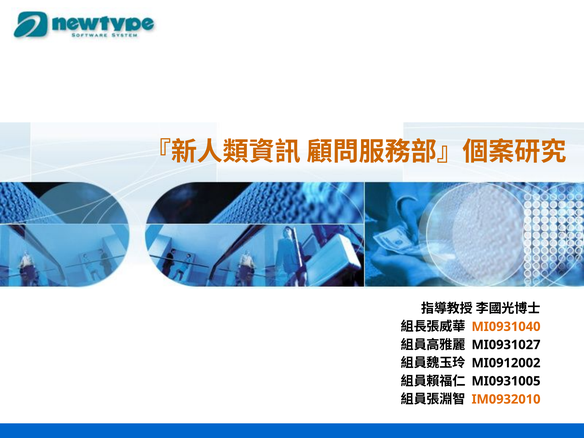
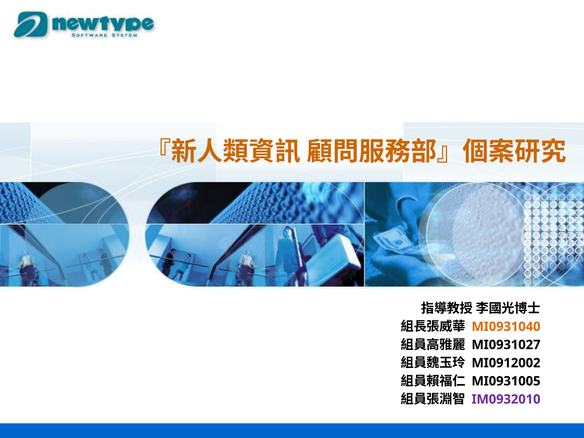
IM0932010 colour: orange -> purple (506, 399)
